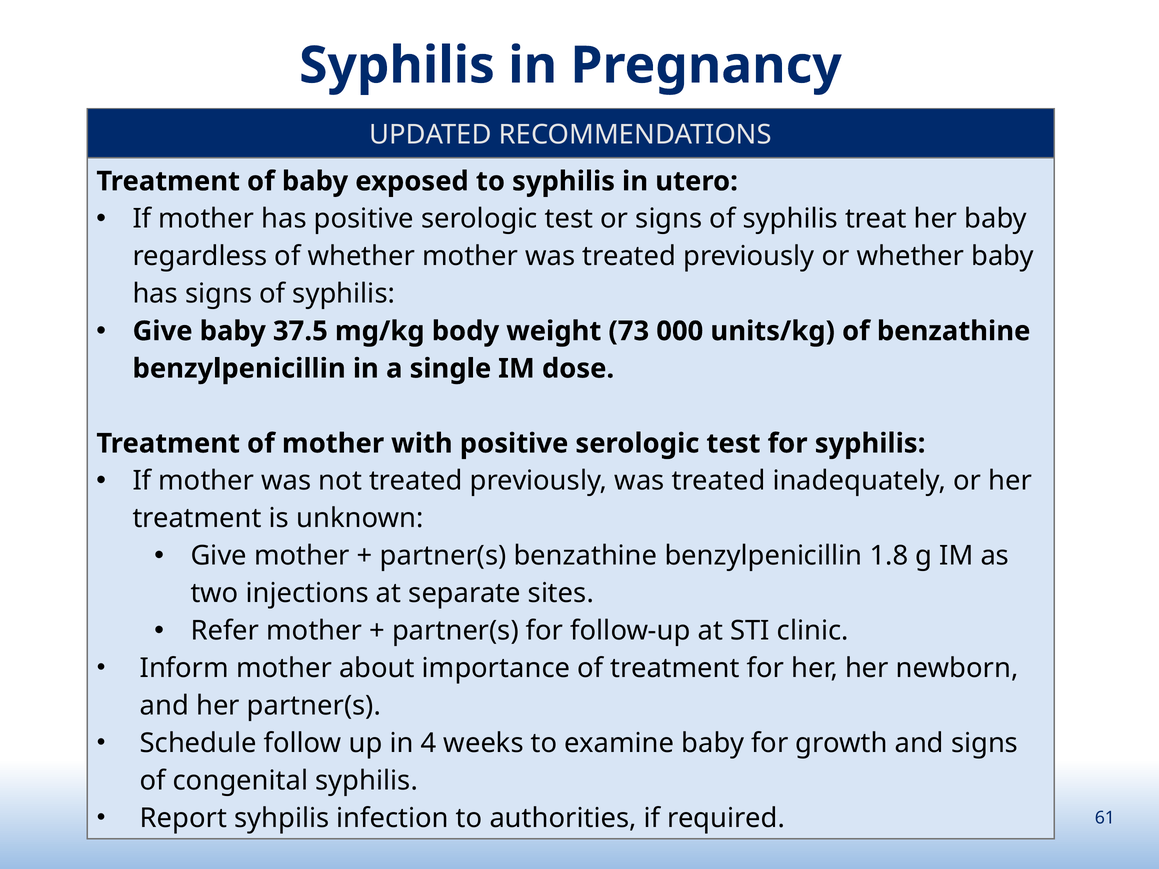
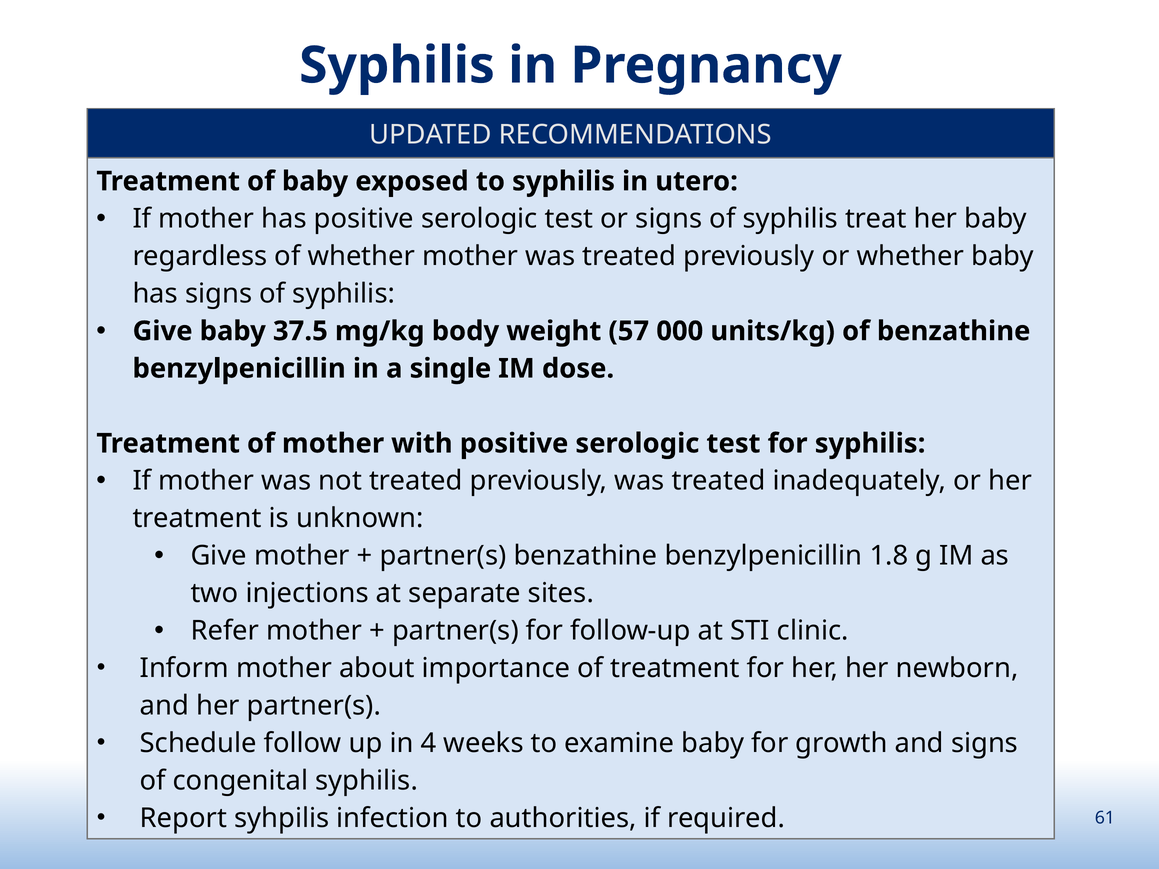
73: 73 -> 57 (629, 331)
